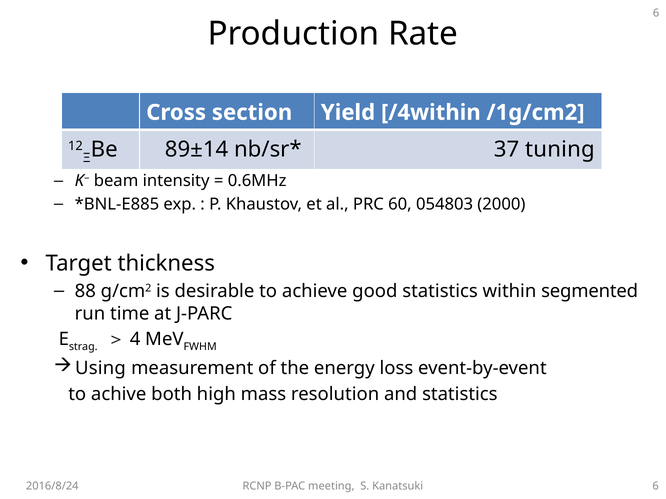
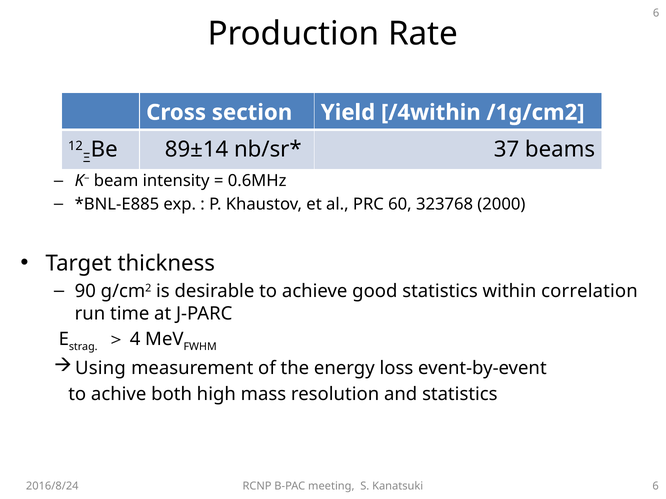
tuning: tuning -> beams (560, 150)
054803: 054803 -> 323768 (445, 204)
88: 88 -> 90 (85, 292)
segmented: segmented -> correlation (589, 292)
